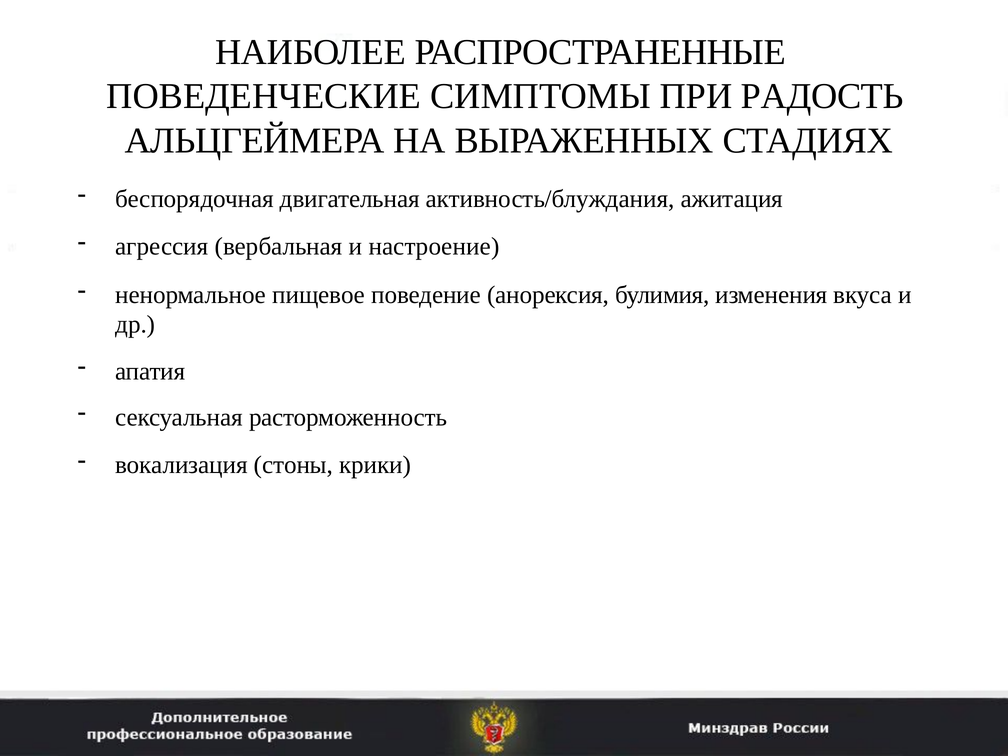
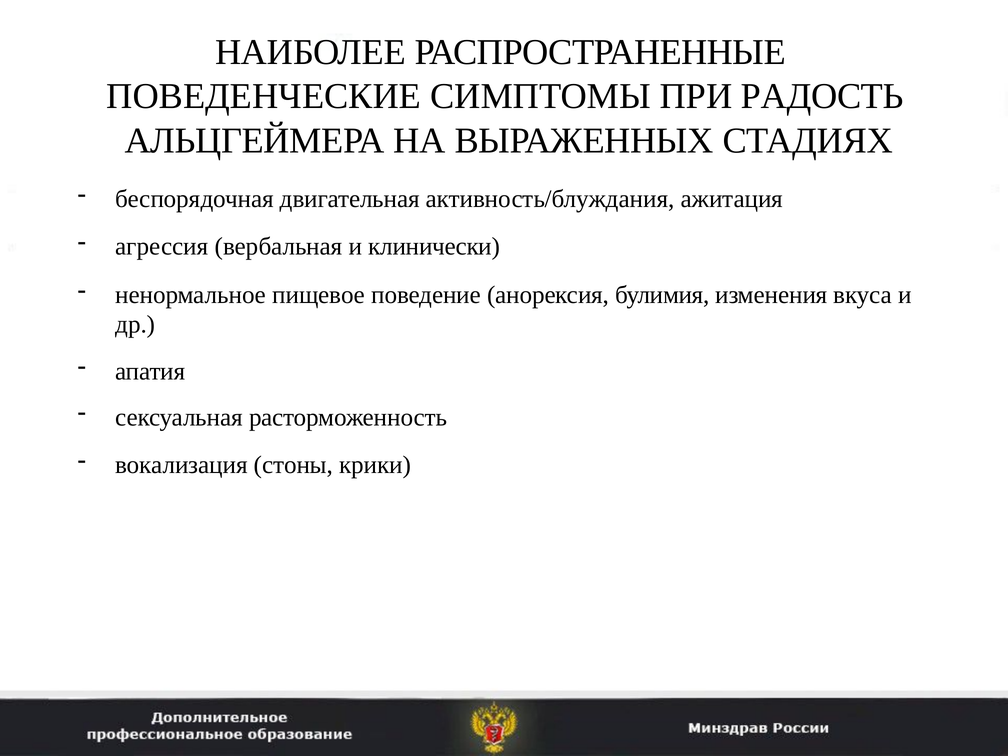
настроение: настроение -> клинически (434, 247)
